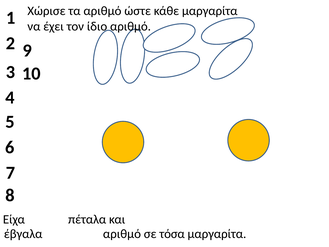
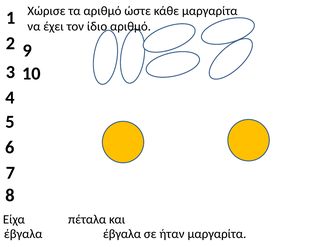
έβγαλα αριθμό: αριθμό -> έβγαλα (122, 234)
τόσα: τόσα -> ήταν (172, 234)
